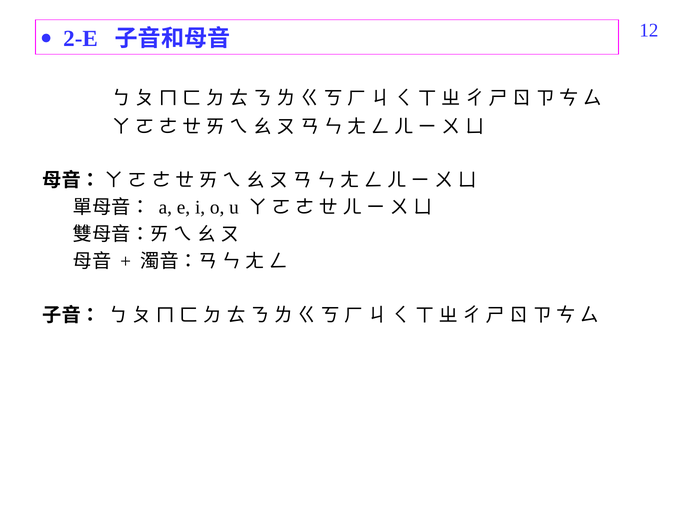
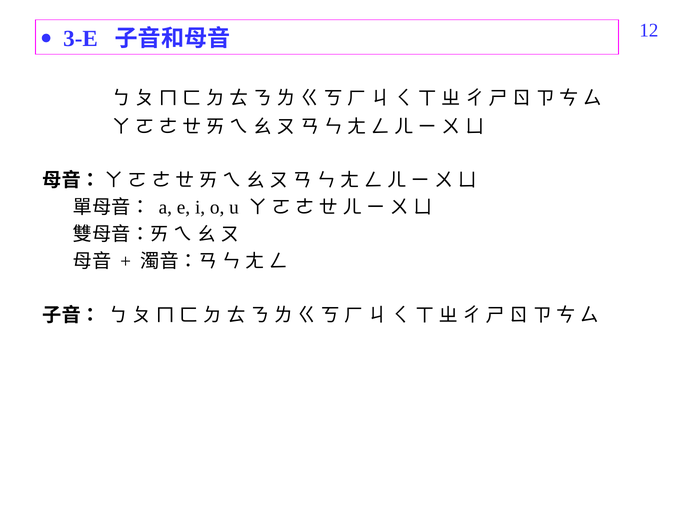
2-E: 2-E -> 3-E (81, 39)
